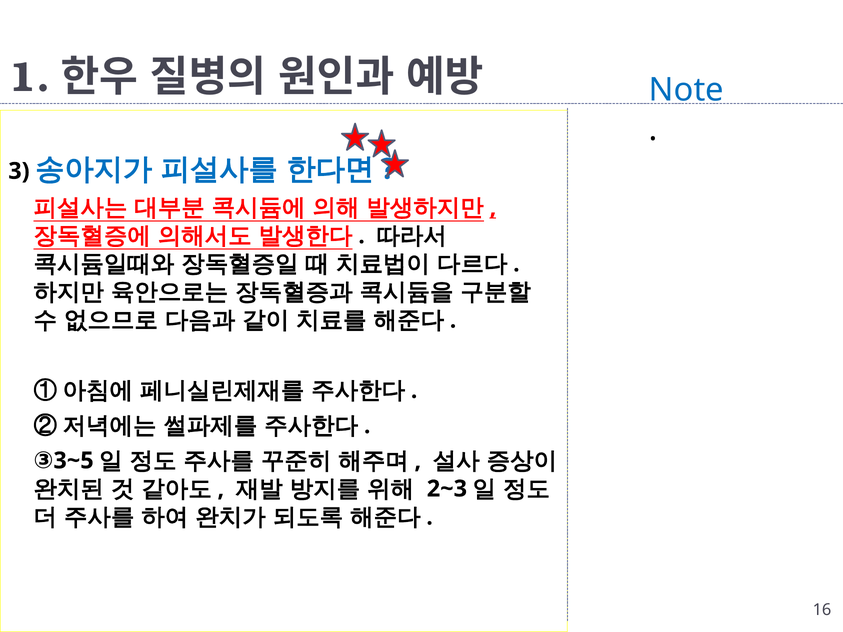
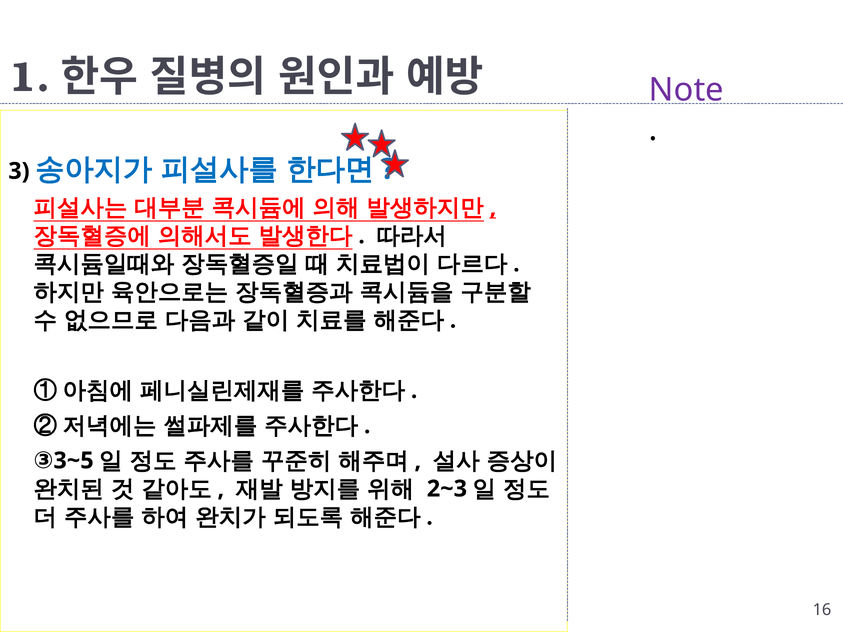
Note colour: blue -> purple (686, 90)
